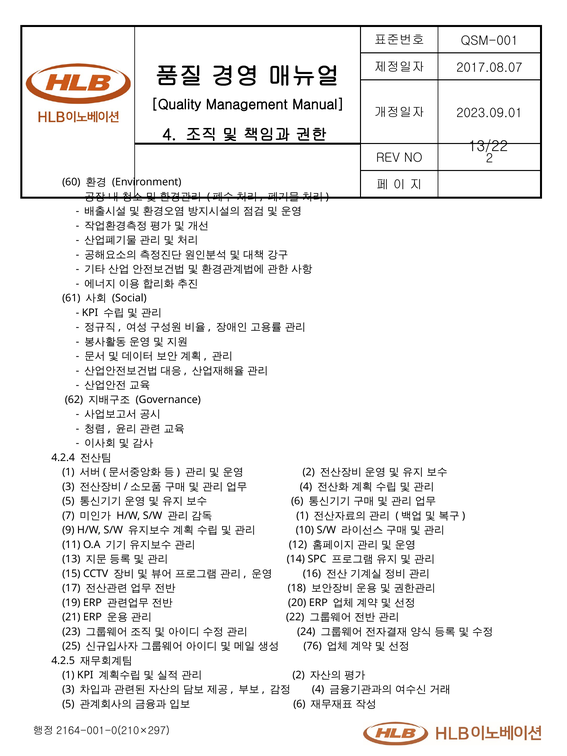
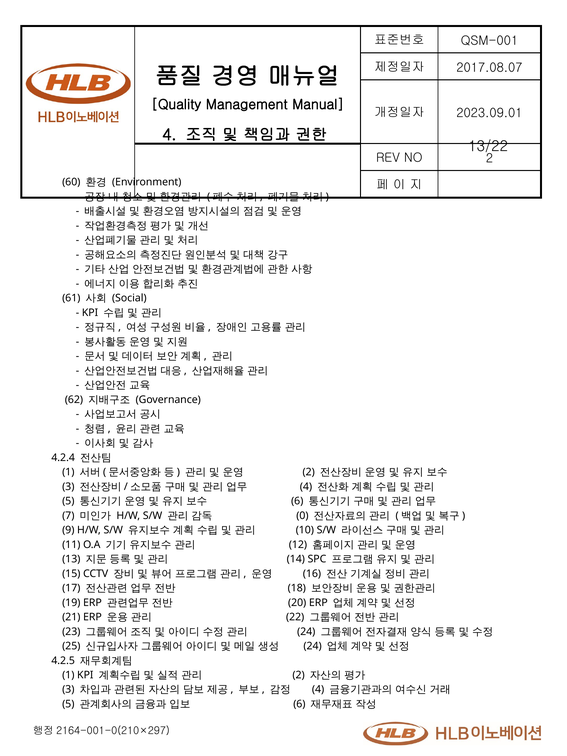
1: 1 -> 0 (302, 516)
76: 76 -> 24 (313, 646)
